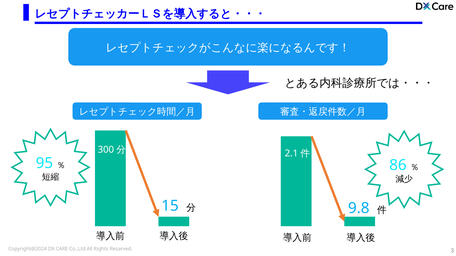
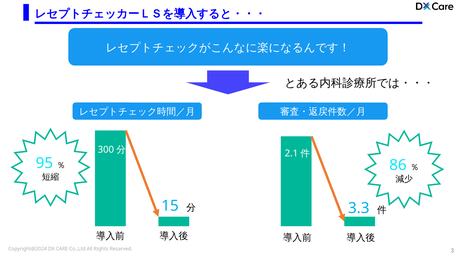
9.8: 9.8 -> 3.3 (359, 208)
